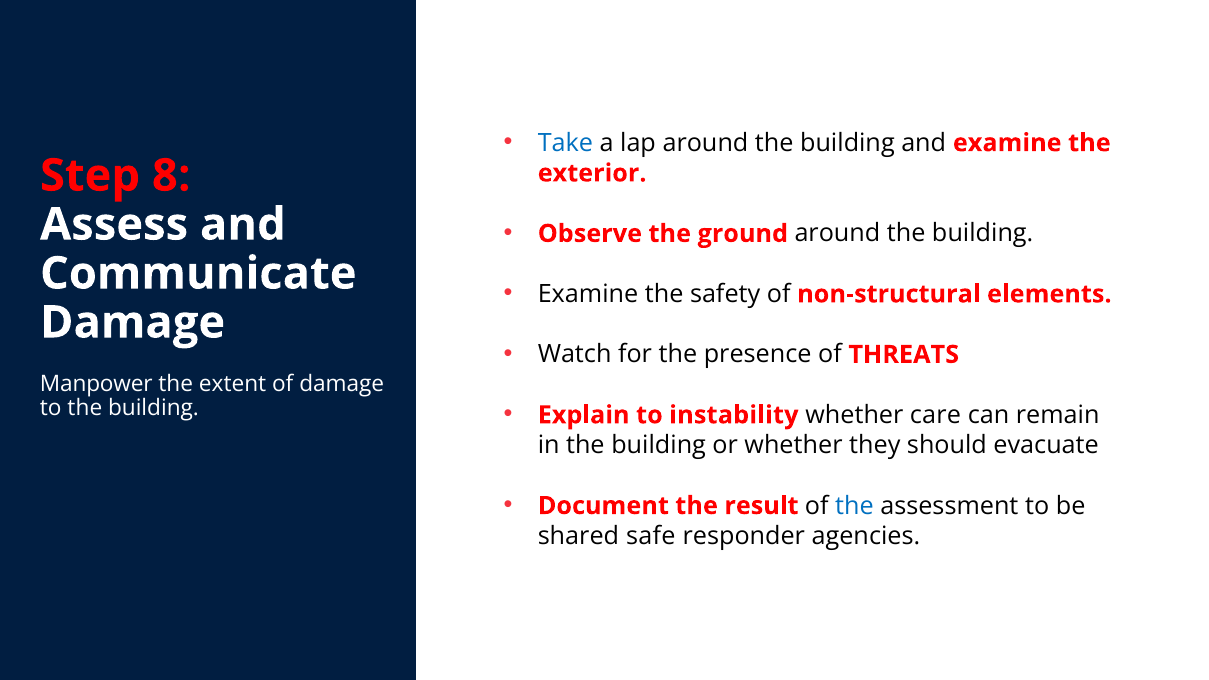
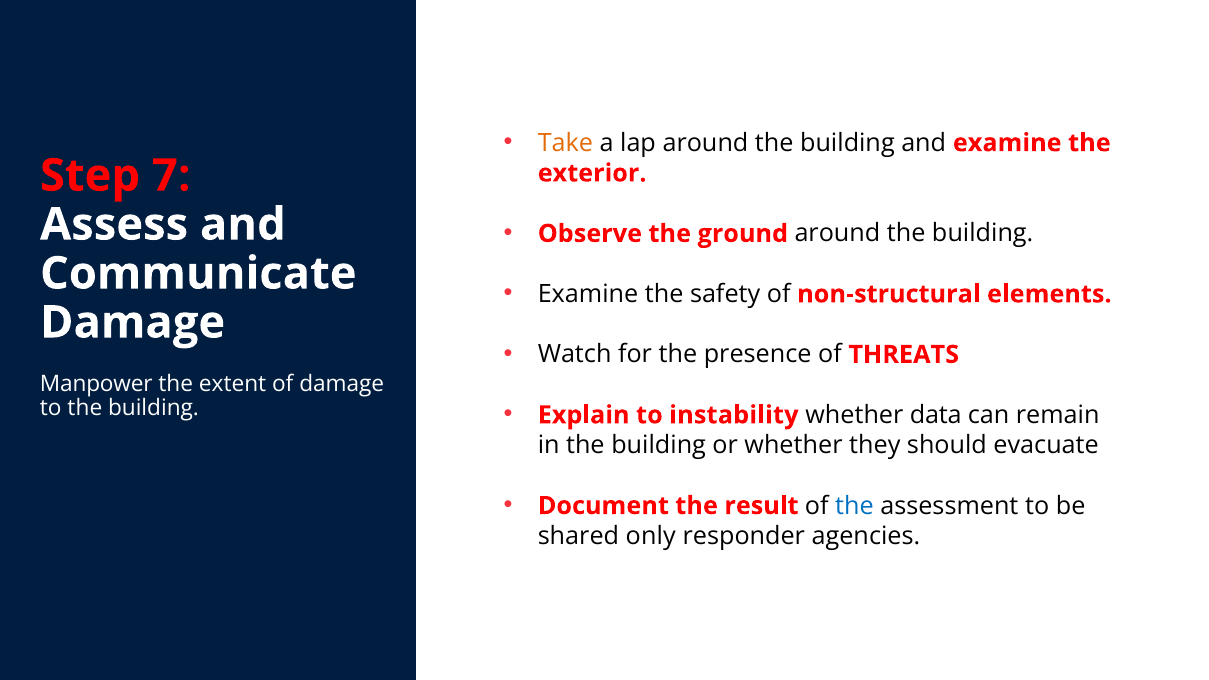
Take colour: blue -> orange (565, 143)
8: 8 -> 7 (171, 176)
care: care -> data (936, 415)
safe: safe -> only (651, 536)
